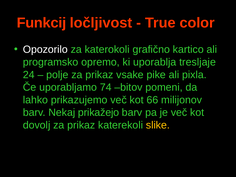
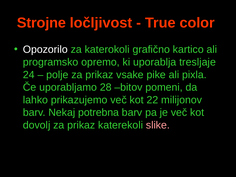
Funkcij: Funkcij -> Strojne (41, 23)
74: 74 -> 28 (106, 87)
66: 66 -> 22 (152, 100)
prikažejo: prikažejo -> potrebna (99, 112)
slike colour: yellow -> pink (158, 125)
